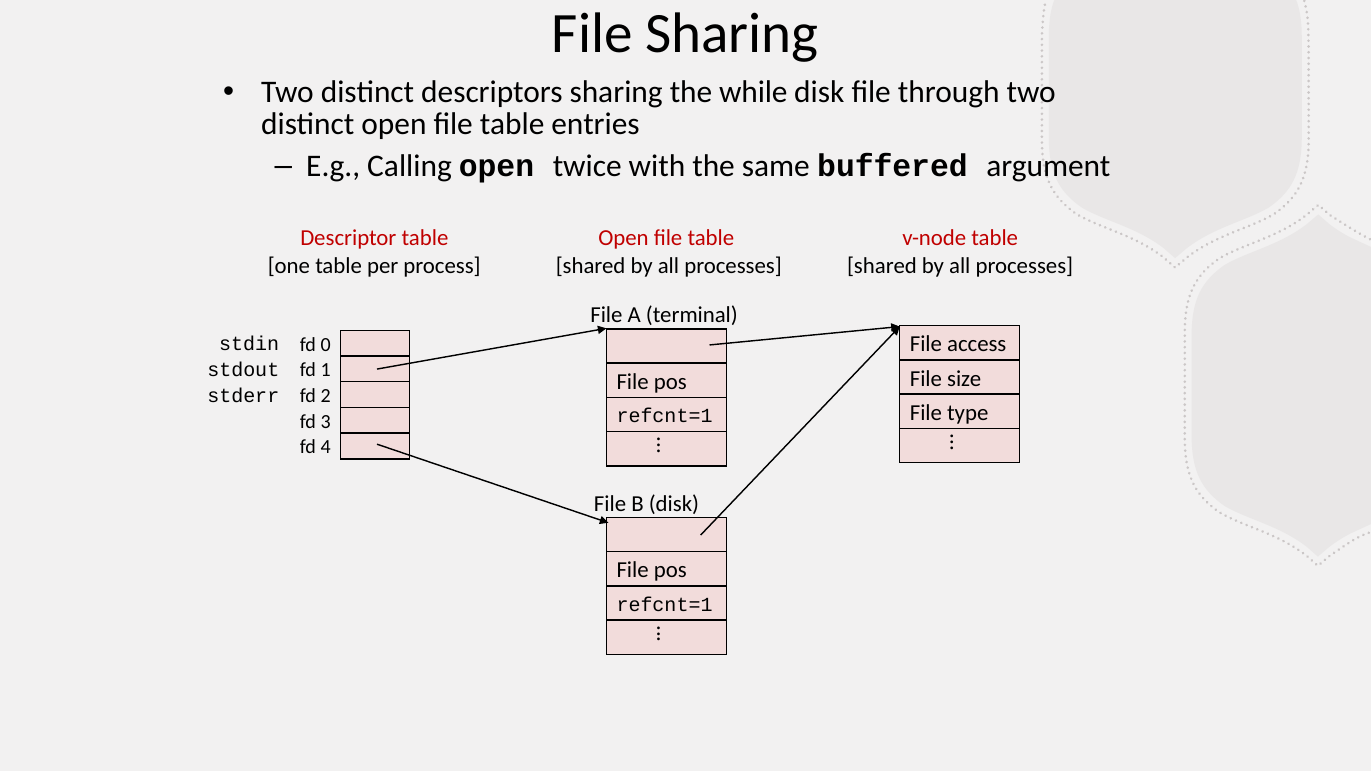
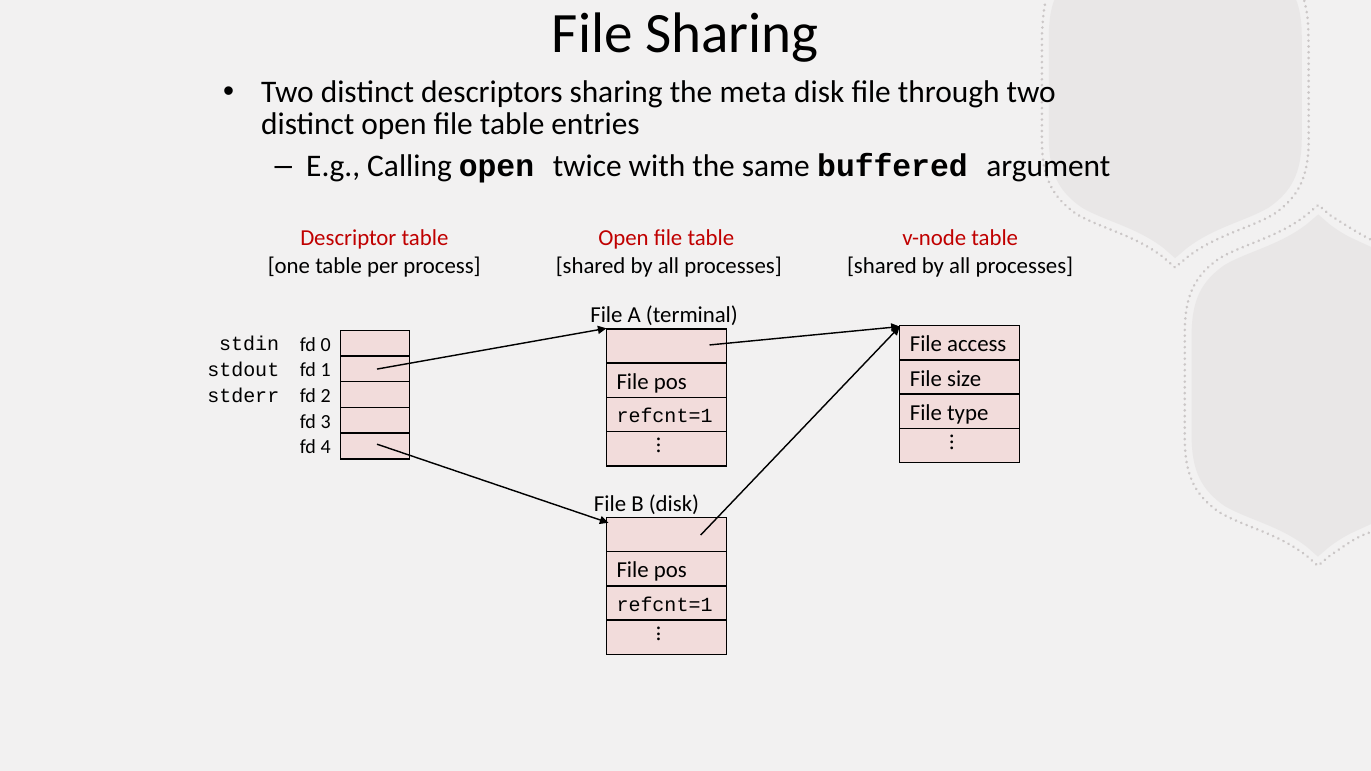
while: while -> meta (753, 92)
